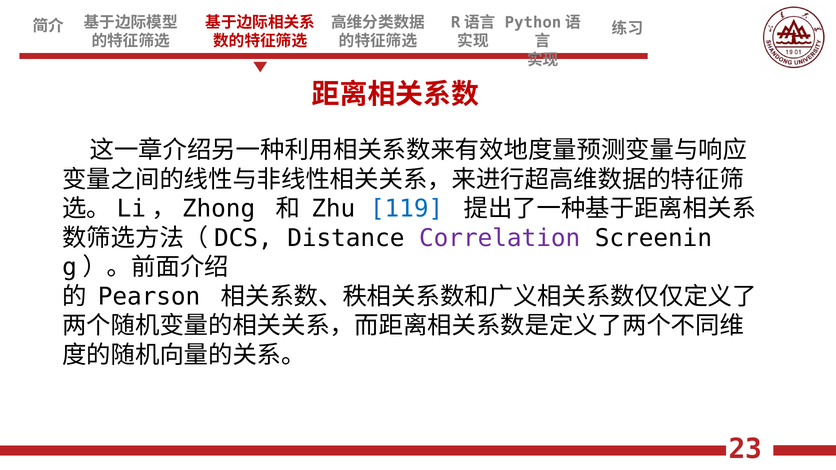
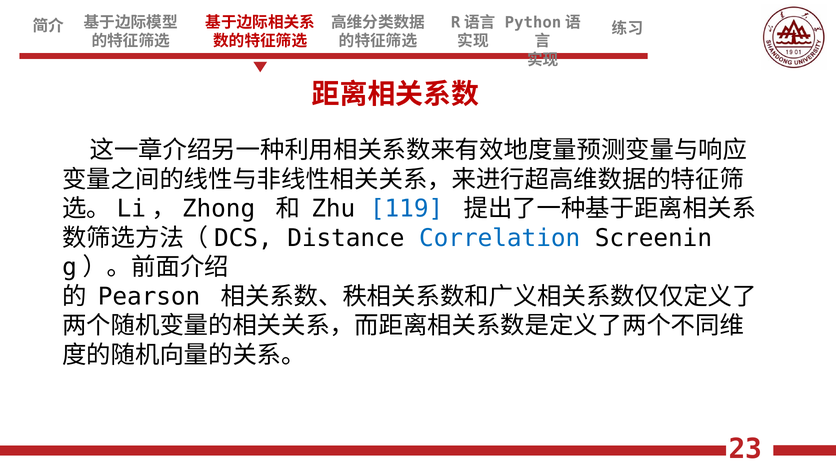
Correlation colour: purple -> blue (500, 238)
